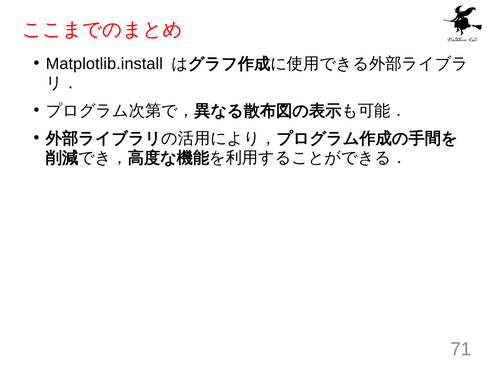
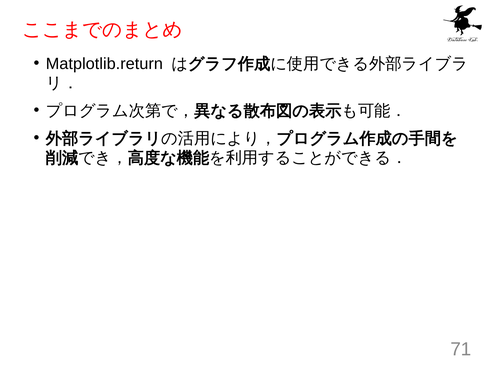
Matplotlib.install: Matplotlib.install -> Matplotlib.return (104, 64)
